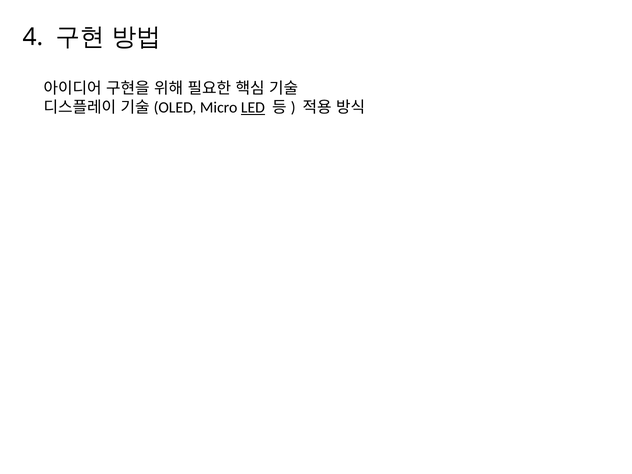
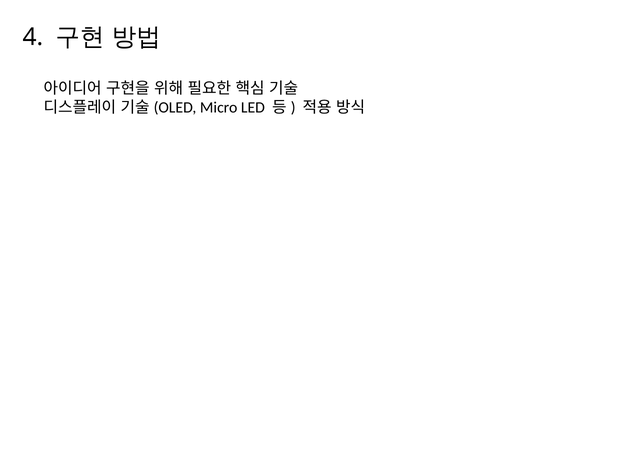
LED underline: present -> none (253, 108)
